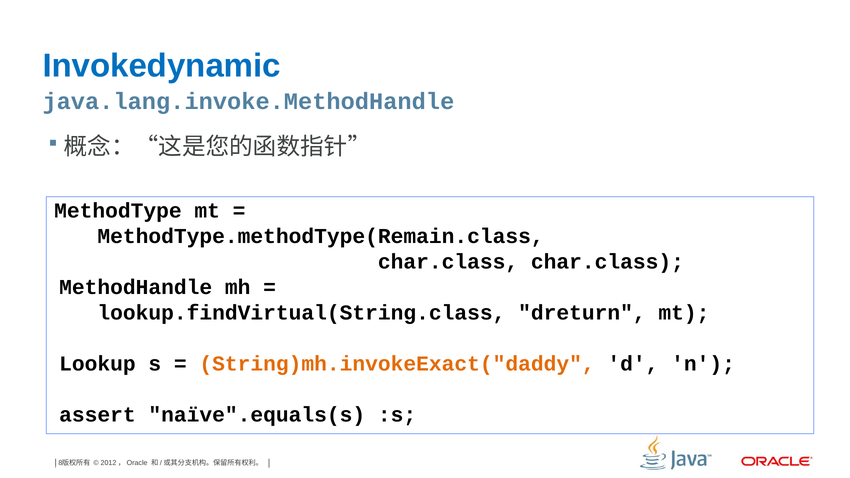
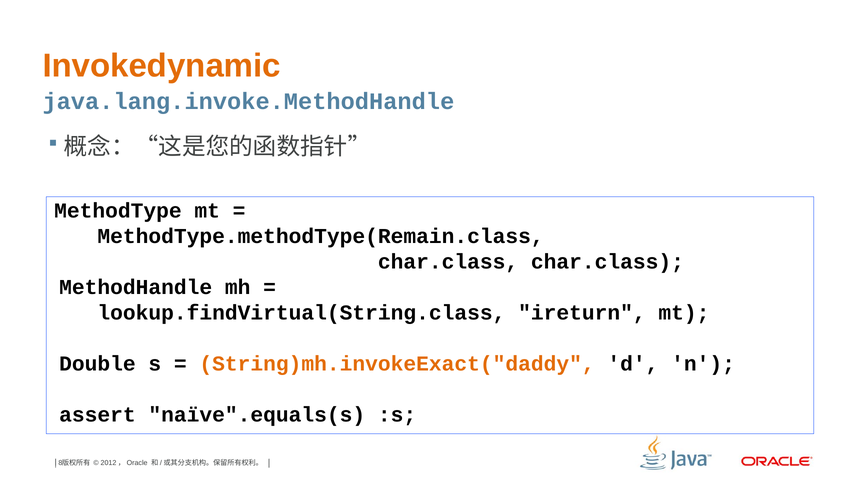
Invokedynamic colour: blue -> orange (162, 66)
dreturn: dreturn -> ireturn (582, 313)
Lookup: Lookup -> Double (97, 364)
